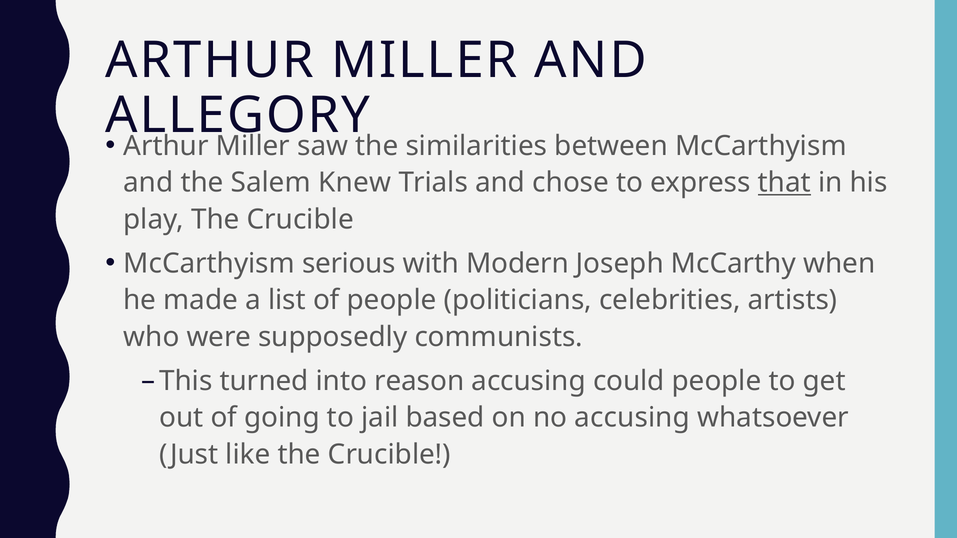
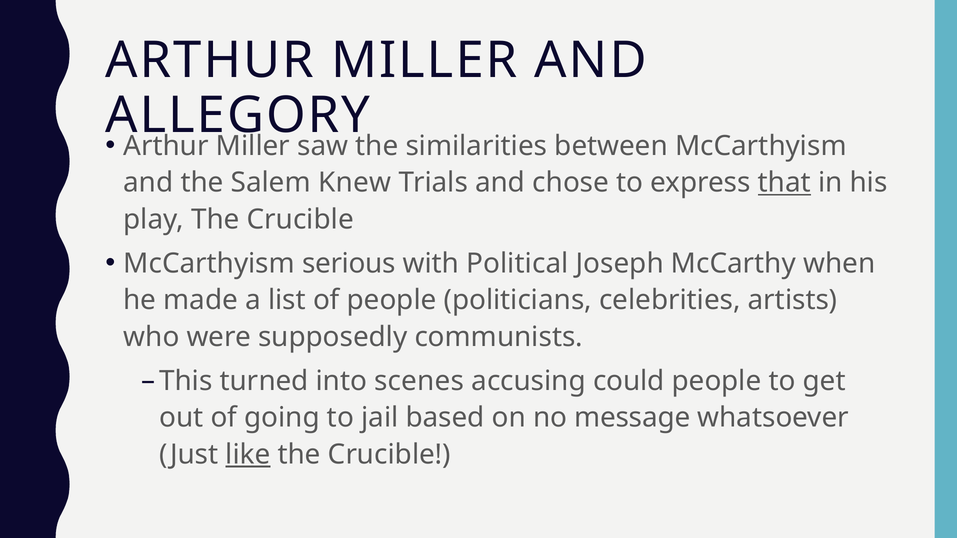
Modern: Modern -> Political (517, 264)
reason: reason -> scenes (419, 381)
no accusing: accusing -> message (632, 418)
like underline: none -> present (248, 455)
